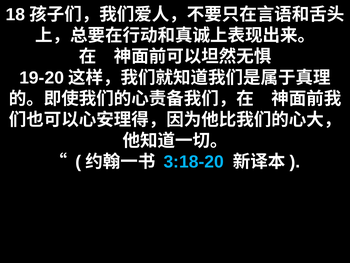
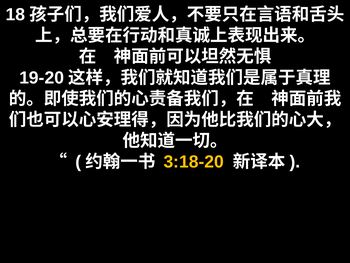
3:18-20 colour: light blue -> yellow (194, 162)
